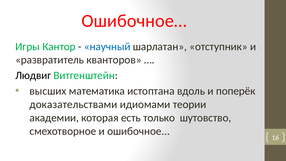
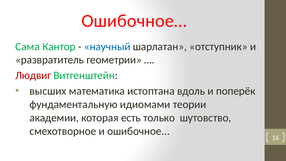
Игры: Игры -> Сама (28, 47)
кванторов: кванторов -> геометрии (114, 60)
Людвиг colour: black -> red (33, 75)
доказательствами: доказательствами -> фундаментальную (74, 104)
